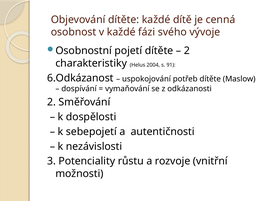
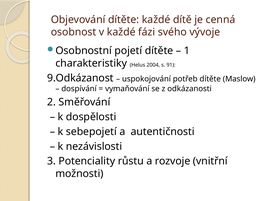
2: 2 -> 1 (187, 51)
6.Odkázanost: 6.Odkázanost -> 9.Odkázanost (80, 78)
